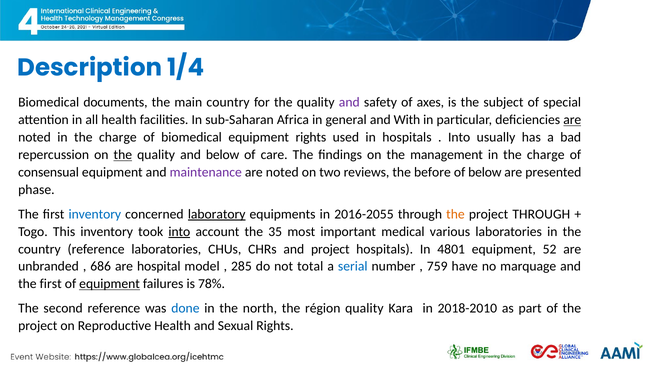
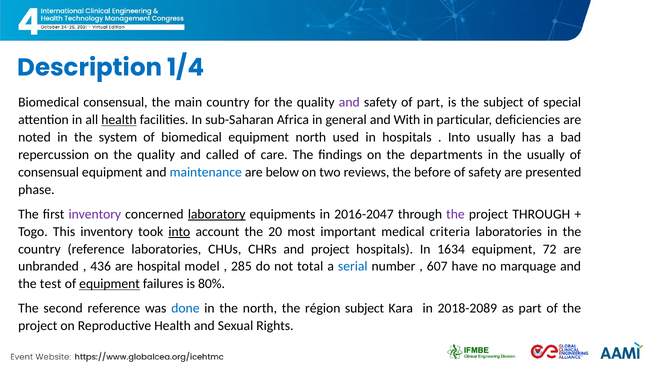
Biomedical documents: documents -> consensual (115, 103)
of axes: axes -> part (430, 103)
health underline: none -> present (119, 120)
are underline: present -> none (572, 120)
noted in the charge: charge -> system (118, 137)
equipment rights: rights -> north (311, 137)
the underline: present -> none (123, 155)
and below: below -> called (223, 155)
management: management -> departments (446, 155)
charge: charge -> usually (546, 155)
maintenance colour: purple -> blue (206, 172)
noted: noted -> below (282, 172)
of below: below -> safety (485, 172)
inventory colour: blue -> purple (95, 214)
2016-2055: 2016-2055 -> 2016-2047 (364, 214)
the colour: orange -> purple (455, 214)
35: 35 -> 20 (275, 232)
various: various -> criteria (450, 232)
4801: 4801 -> 1634 (451, 249)
52: 52 -> 72 (550, 249)
686: 686 -> 436 (101, 267)
759: 759 -> 607 (437, 267)
first: first -> test (51, 284)
78%: 78% -> 80% (212, 284)
région quality: quality -> subject (365, 309)
2018-2010: 2018-2010 -> 2018-2089 (467, 309)
